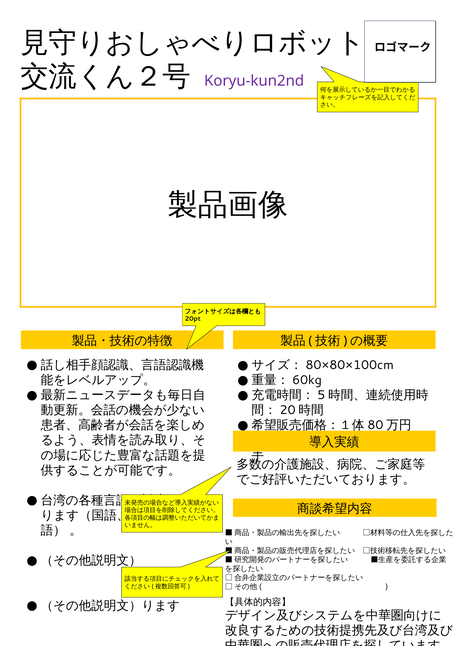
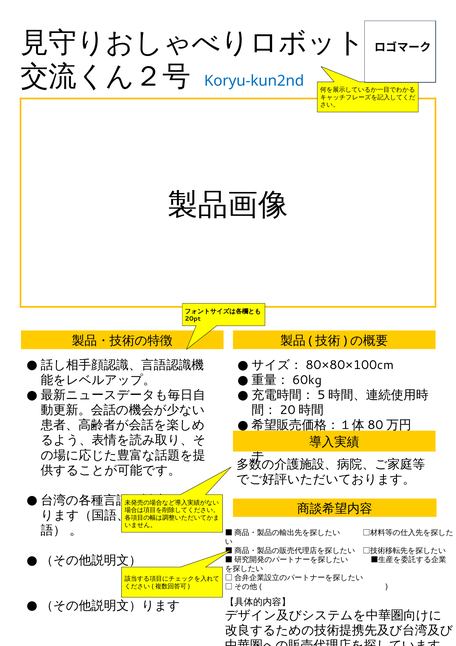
Koryu-kun2nd colour: purple -> blue (254, 81)
